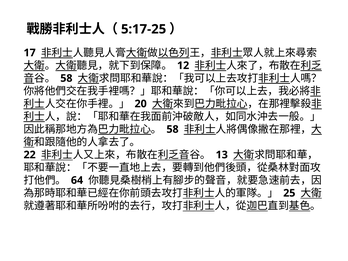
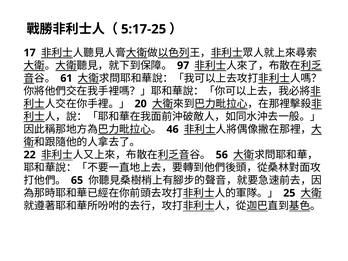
12: 12 -> 97 (183, 66)
58: 58 -> 61 (66, 78)
58: 58 -> 46 (173, 129)
13: 13 -> 56 (222, 155)
64: 64 -> 65 (77, 180)
